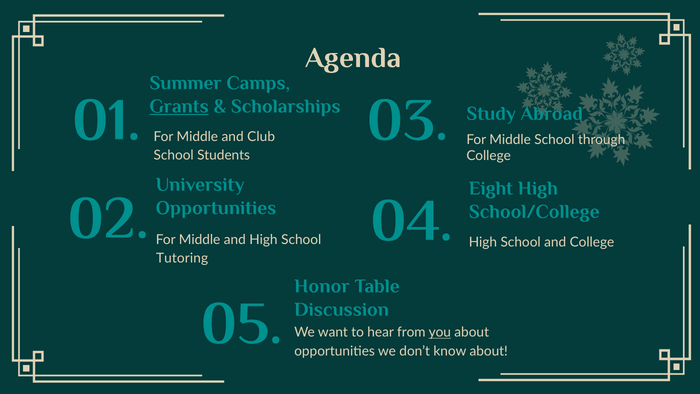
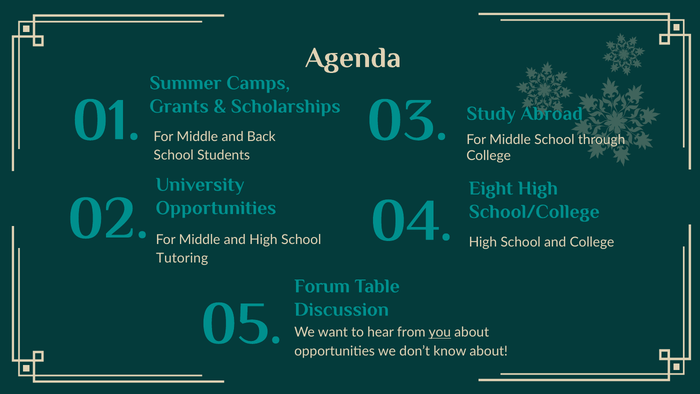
Grants underline: present -> none (179, 106)
Club: Club -> Back (261, 137)
Honor: Honor -> Forum (322, 286)
